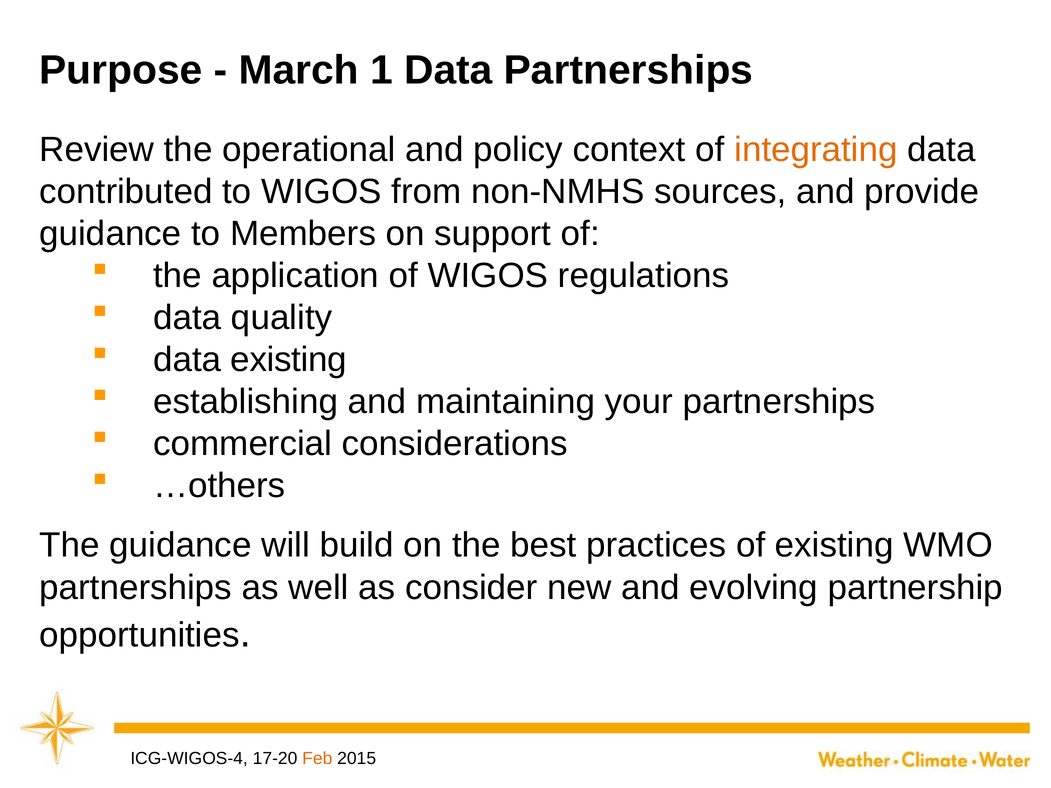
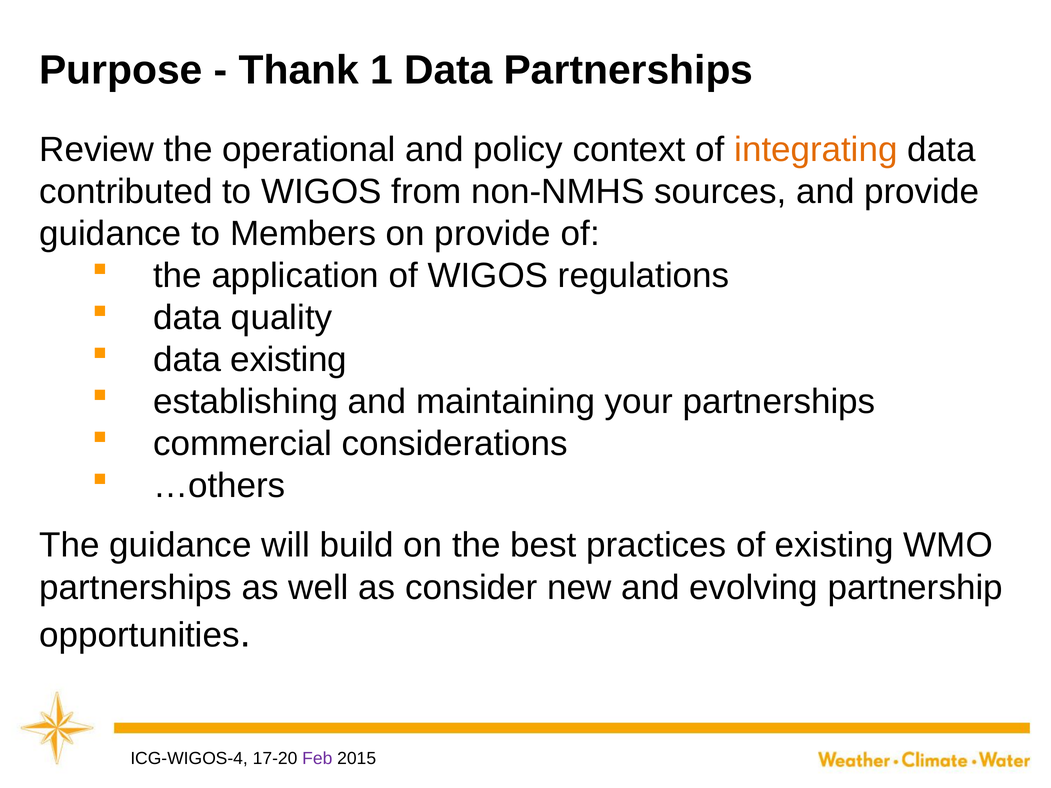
March: March -> Thank (299, 70)
on support: support -> provide (493, 234)
Feb colour: orange -> purple (317, 759)
